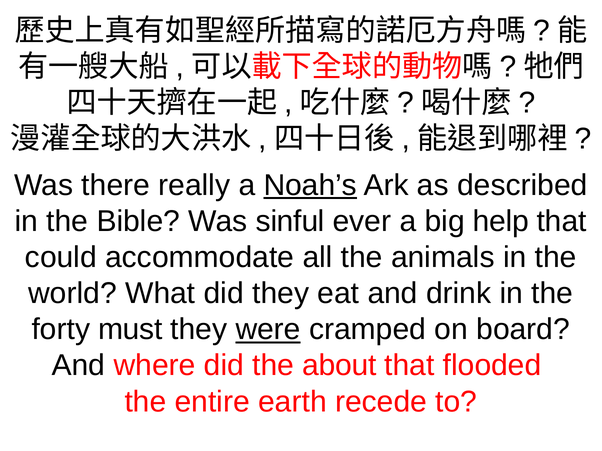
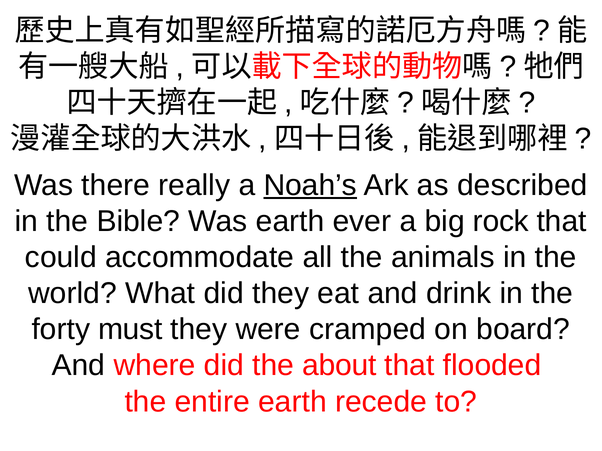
Was sinful: sinful -> earth (290, 221)
help: help -> rock (501, 221)
were underline: present -> none (268, 330)
